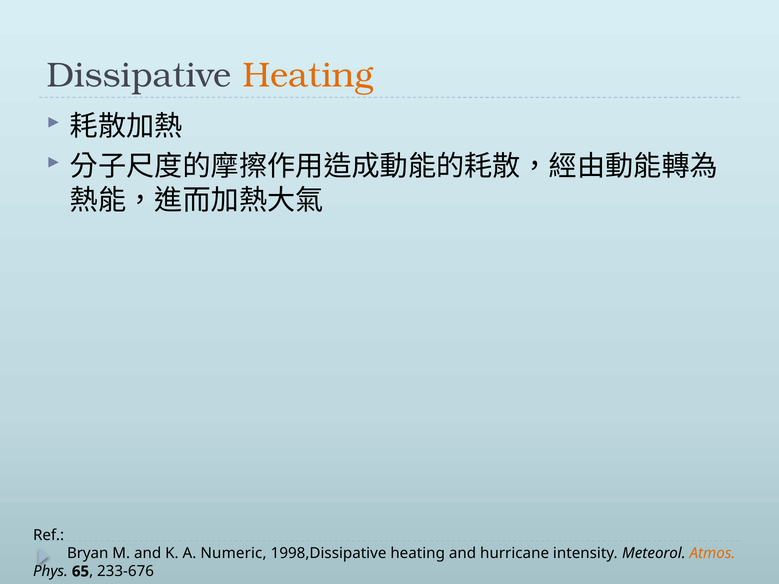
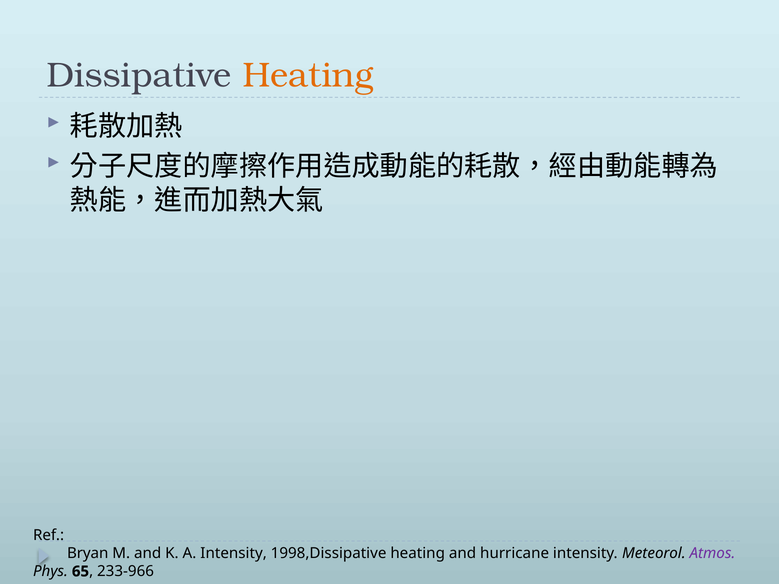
A Numeric: Numeric -> Intensity (234, 553)
Atmos colour: orange -> purple (712, 553)
233-676: 233-676 -> 233-966 (126, 572)
